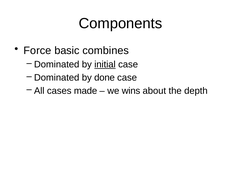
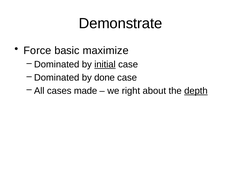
Components: Components -> Demonstrate (120, 23)
combines: combines -> maximize (106, 51)
wins: wins -> right (131, 91)
depth underline: none -> present (196, 91)
